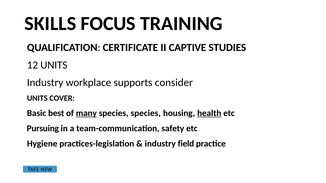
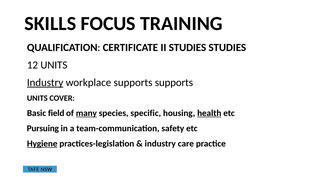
II CAPTIVE: CAPTIVE -> STUDIES (187, 48)
Industry underline: none -> present (45, 83)
supports consider: consider -> supports (174, 83)
best: best -> field (56, 113)
species species: species -> specific (146, 113)
Hygiene underline: none -> present (42, 144)
field: field -> care (186, 144)
